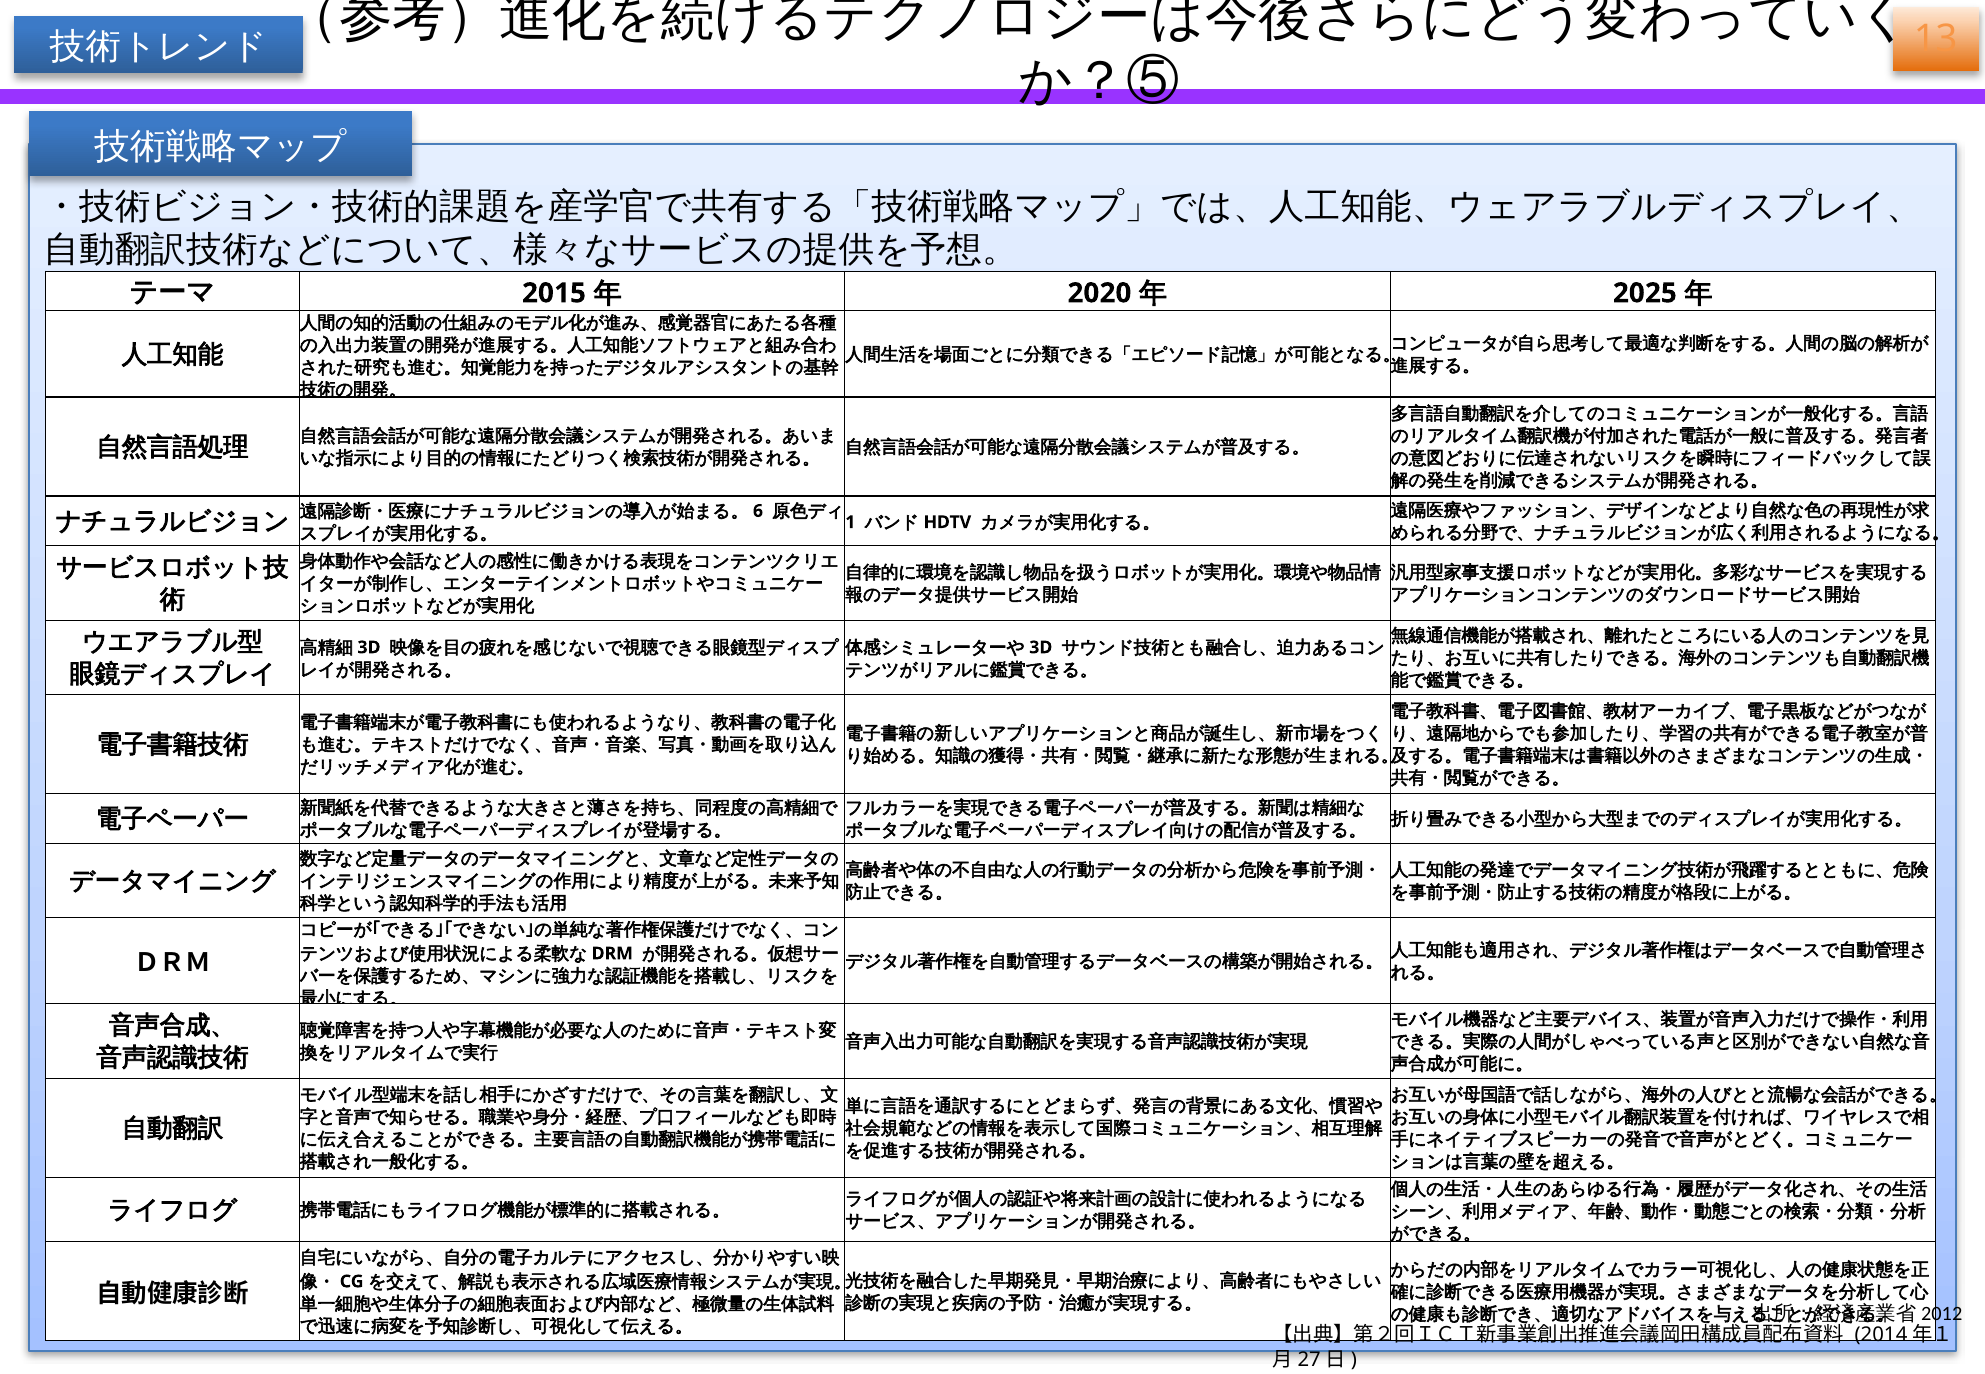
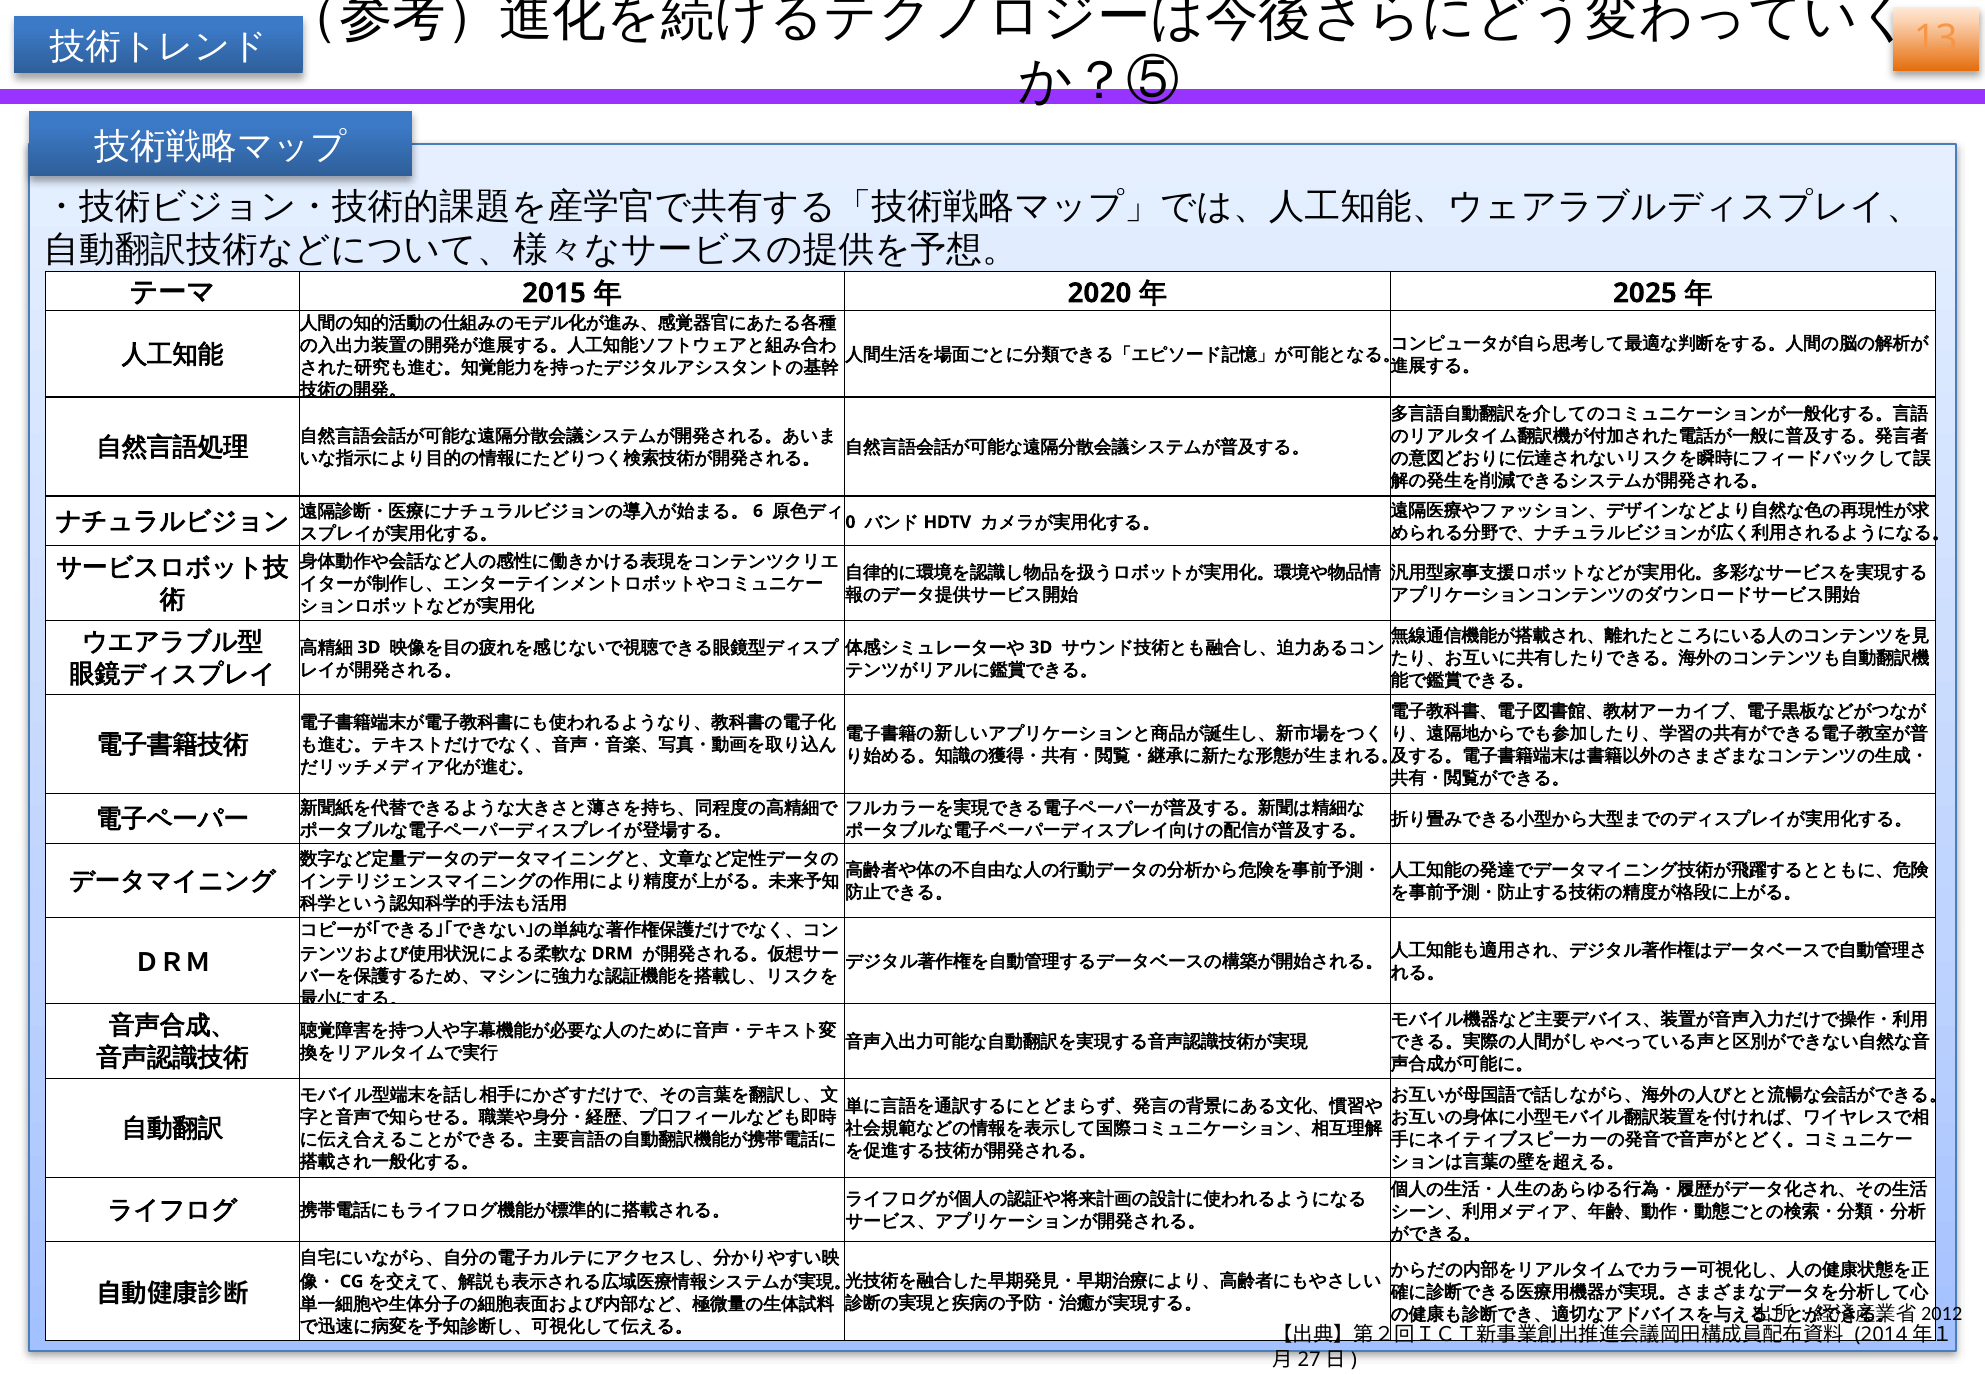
1: 1 -> 0 (850, 522)
